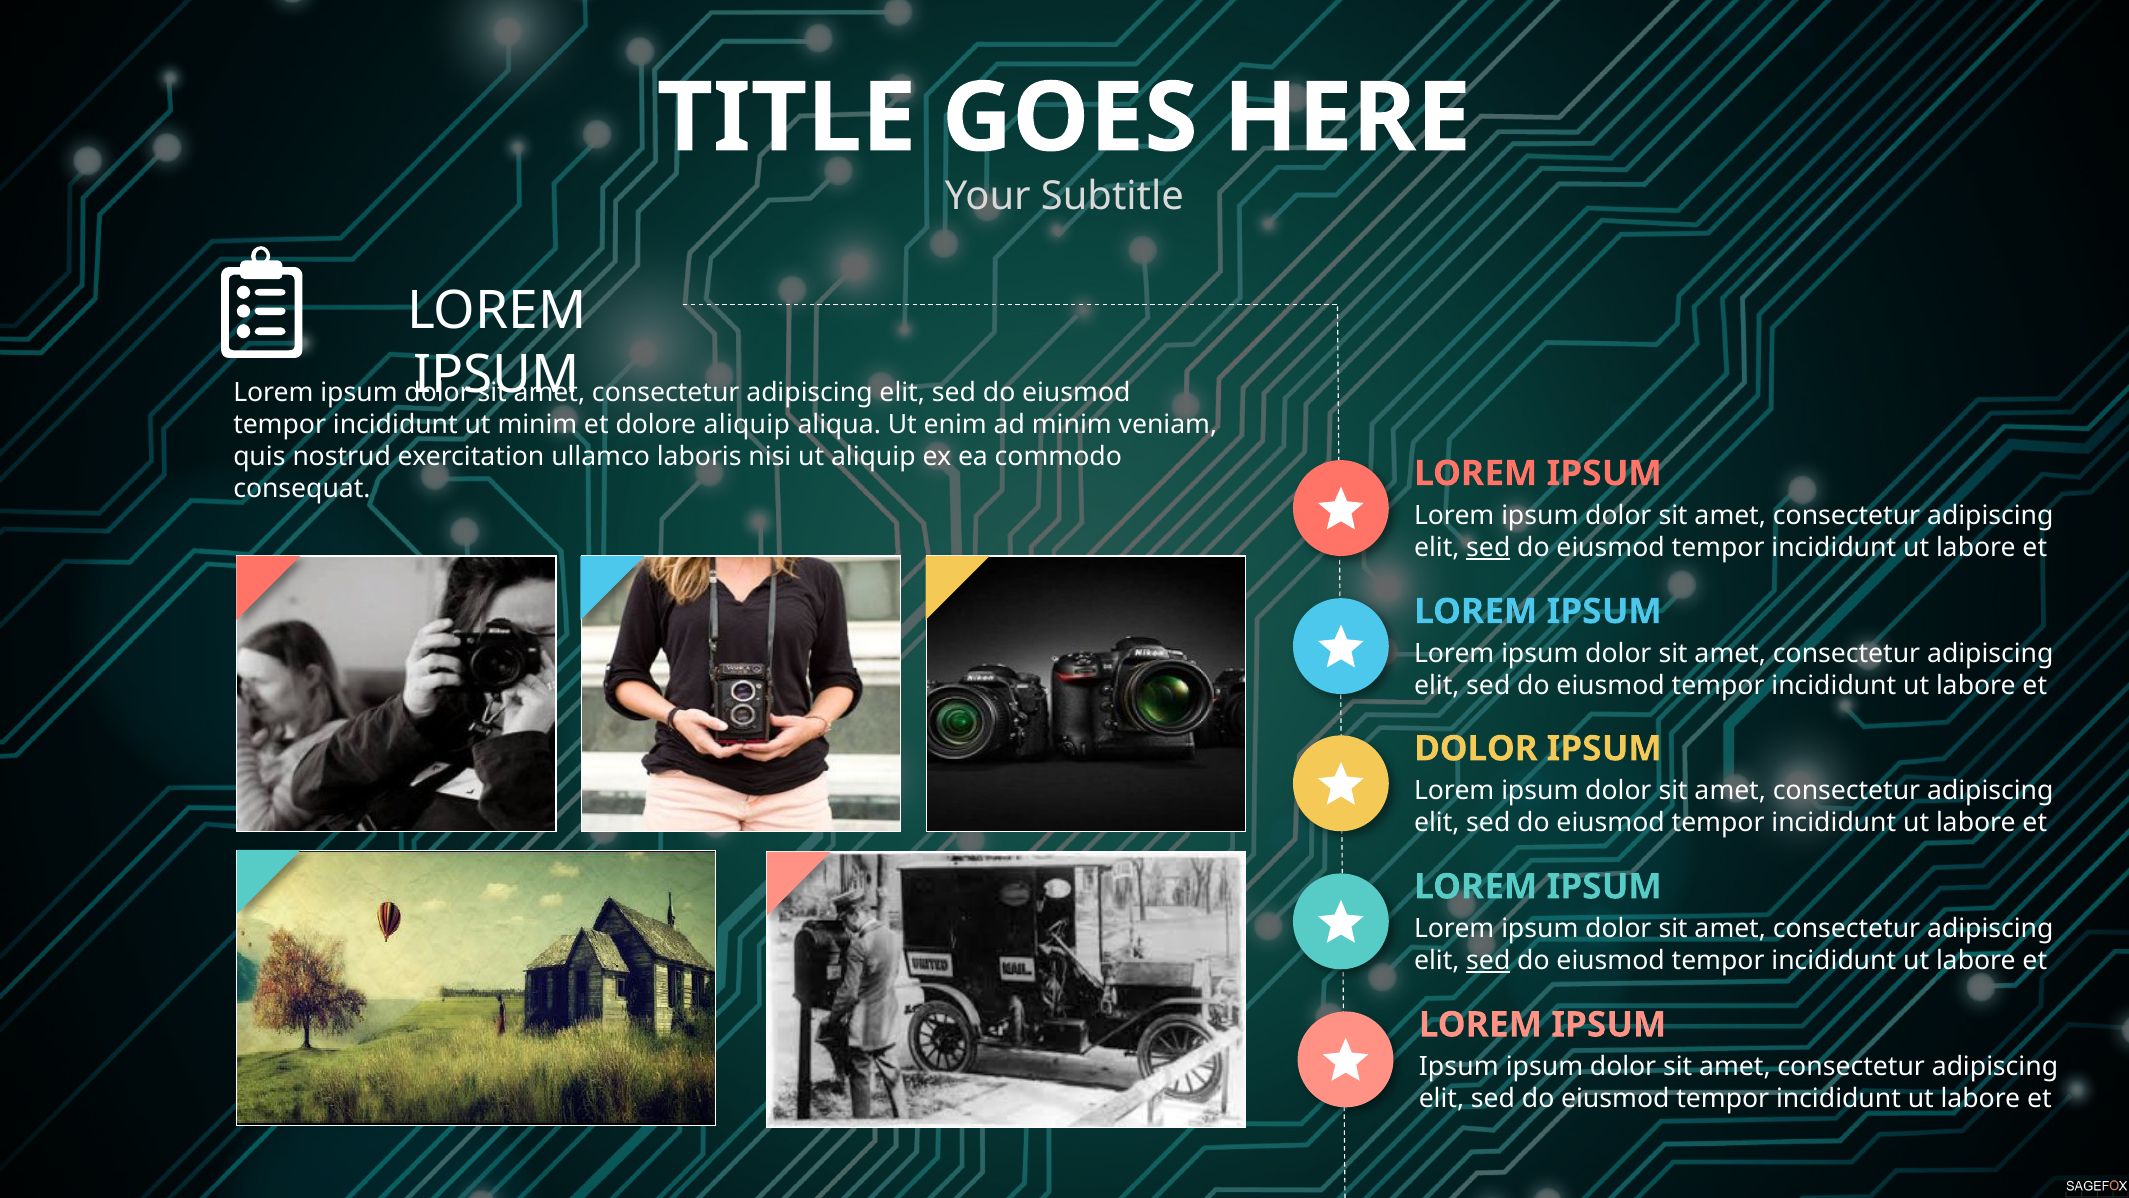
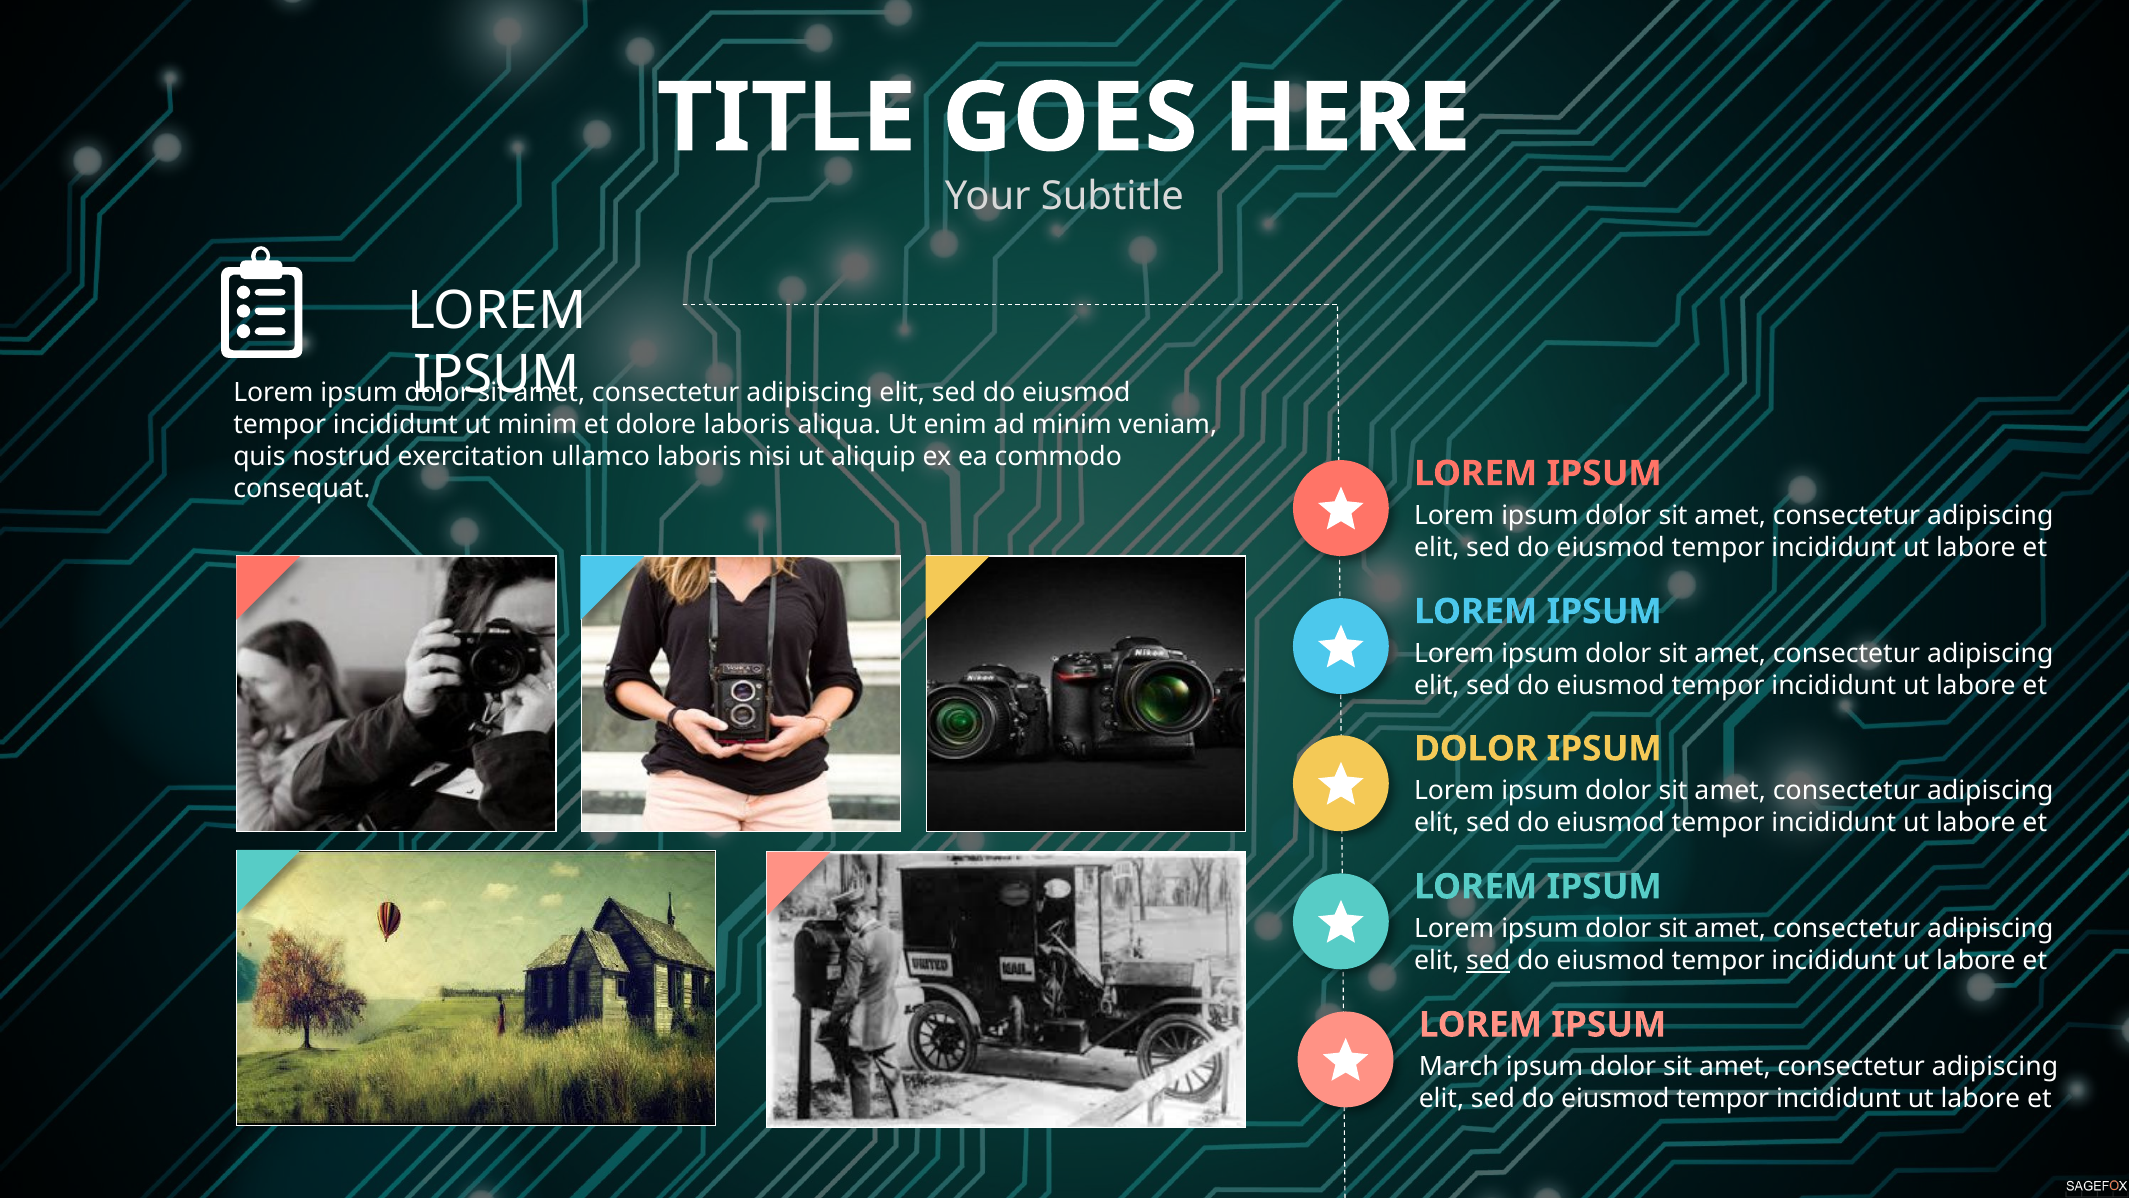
dolore aliquip: aliquip -> laboris (747, 425)
sed underline: present -> none (1488, 547)
Ipsum: Ipsum -> March (1459, 1066)
